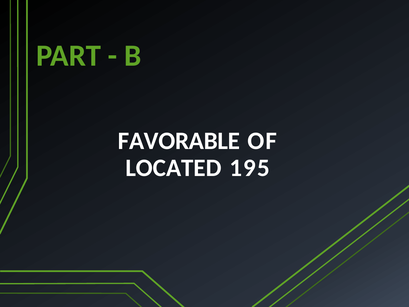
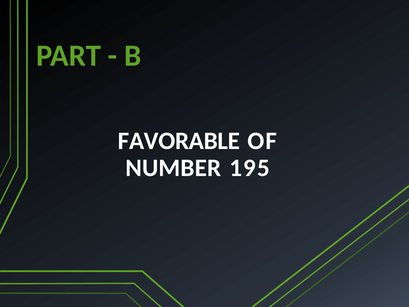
LOCATED: LOCATED -> NUMBER (173, 168)
